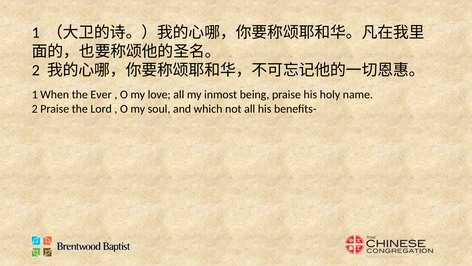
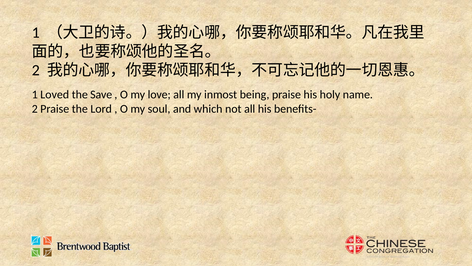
When: When -> Loved (55, 94)
Ever: Ever -> Save (101, 94)
